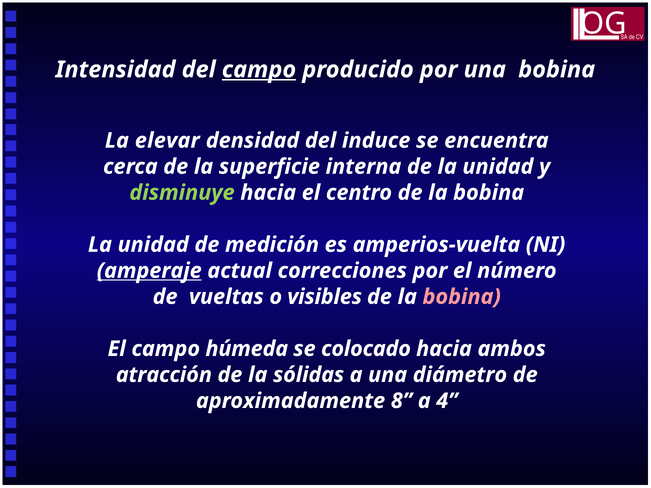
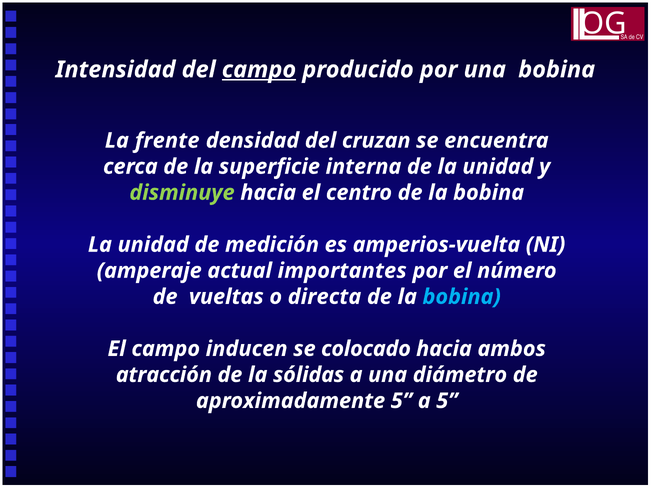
elevar: elevar -> frente (167, 141)
induce: induce -> cruzan (376, 141)
amperaje underline: present -> none (149, 271)
correcciones: correcciones -> importantes (342, 271)
visibles: visibles -> directa (324, 297)
bobina colour: pink -> light blue (462, 297)
húmeda: húmeda -> inducen (247, 349)
aproximadamente 8: 8 -> 5 (401, 401)
a 4: 4 -> 5 (447, 401)
